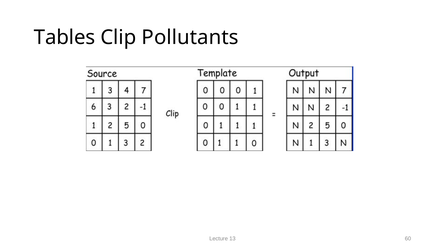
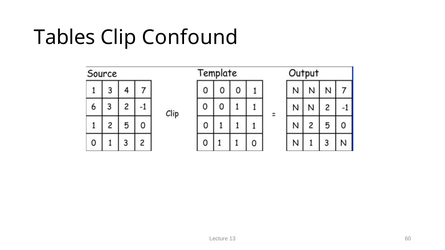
Pollutants: Pollutants -> Confound (190, 37)
